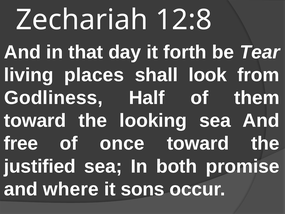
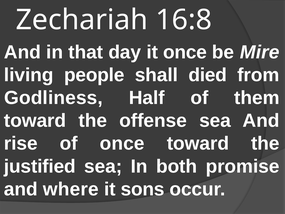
12:8: 12:8 -> 16:8 (184, 20)
it forth: forth -> once (185, 52)
Tear: Tear -> Mire (260, 52)
places: places -> people (94, 75)
look: look -> died (208, 75)
looking: looking -> offense (153, 121)
free: free -> rise (21, 143)
